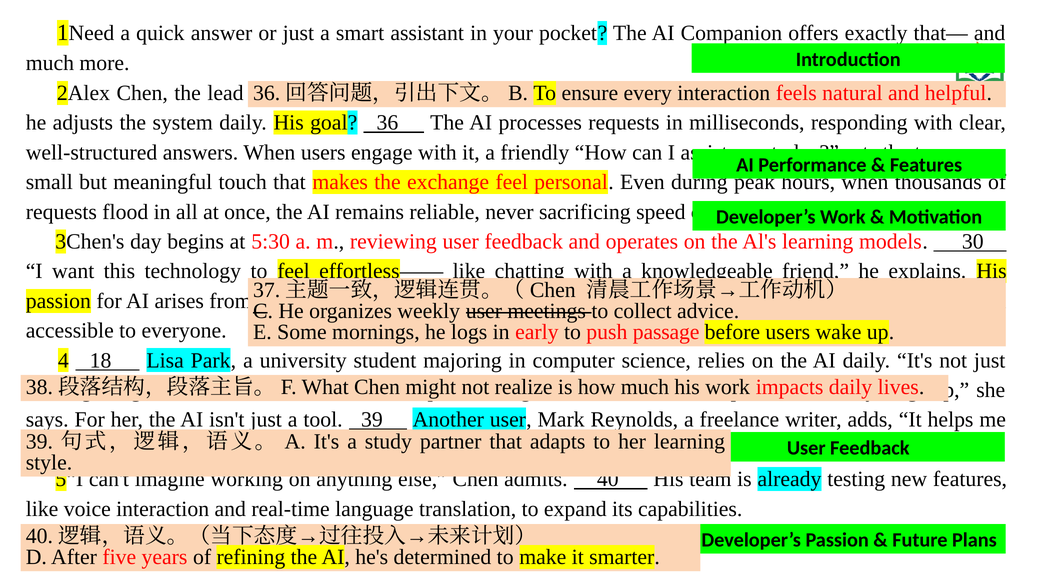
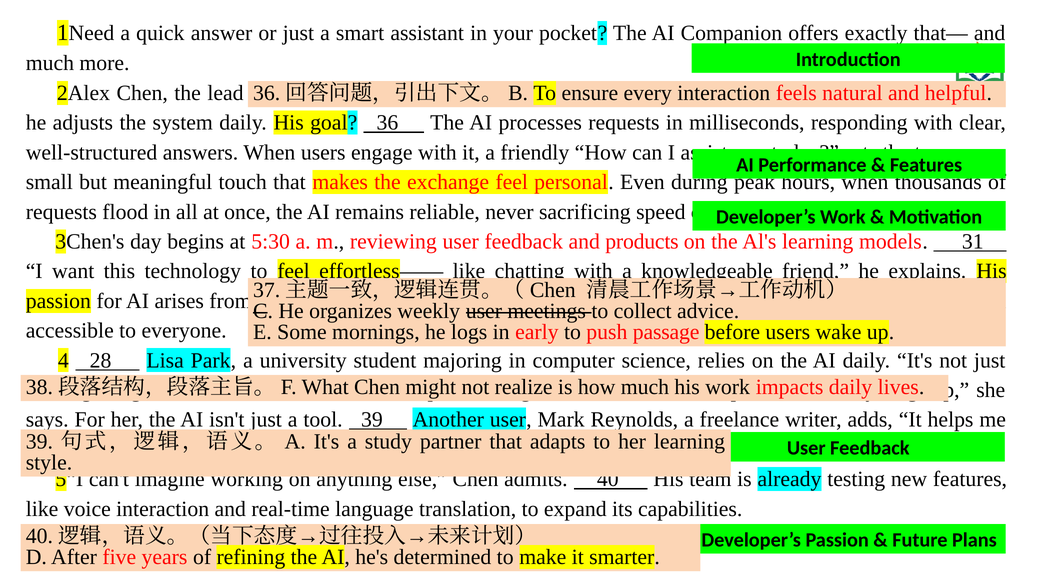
operates: operates -> products (642, 242)
30: 30 -> 31 (973, 242)
18: 18 -> 28 (101, 361)
